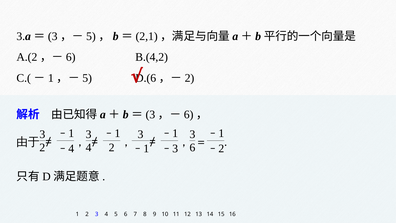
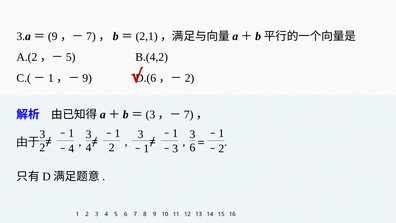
3: 3 -> 9 (53, 36)
5: 5 -> 7 (91, 36)
6: 6 -> 5 (71, 57)
5: 5 -> 9 (87, 78)
6: 6 -> 7 (189, 114)
